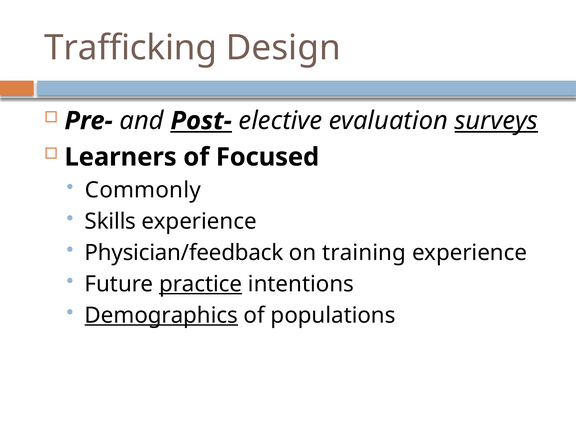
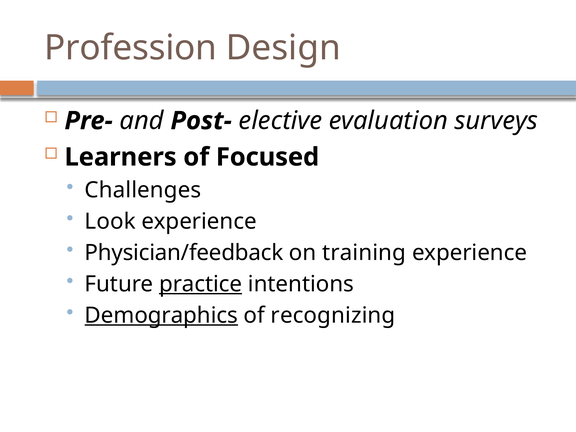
Trafficking: Trafficking -> Profession (131, 48)
Post- underline: present -> none (201, 121)
surveys underline: present -> none (496, 121)
Commonly: Commonly -> Challenges (143, 190)
Skills: Skills -> Look (110, 221)
populations: populations -> recognizing (333, 315)
